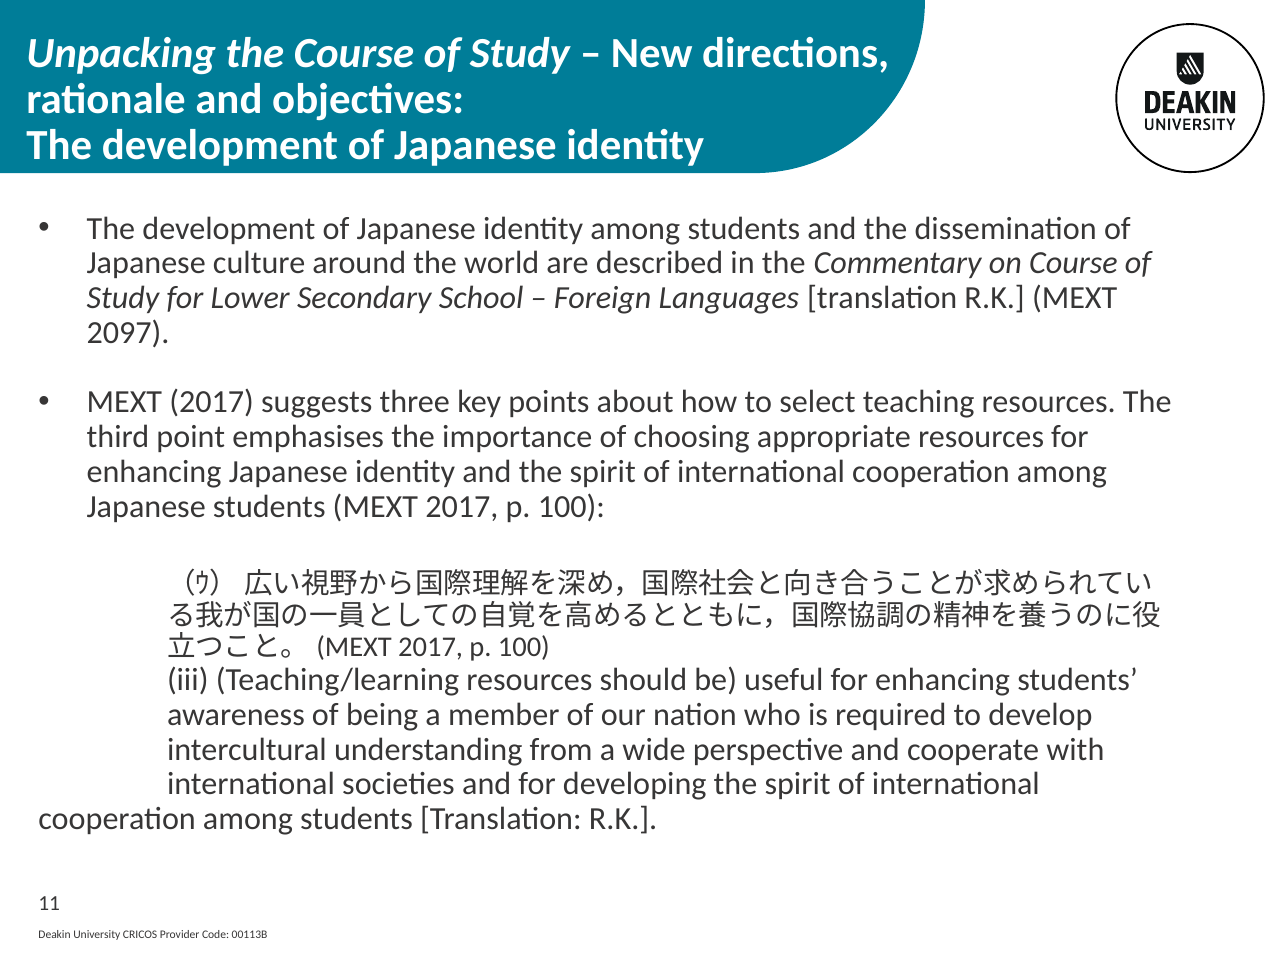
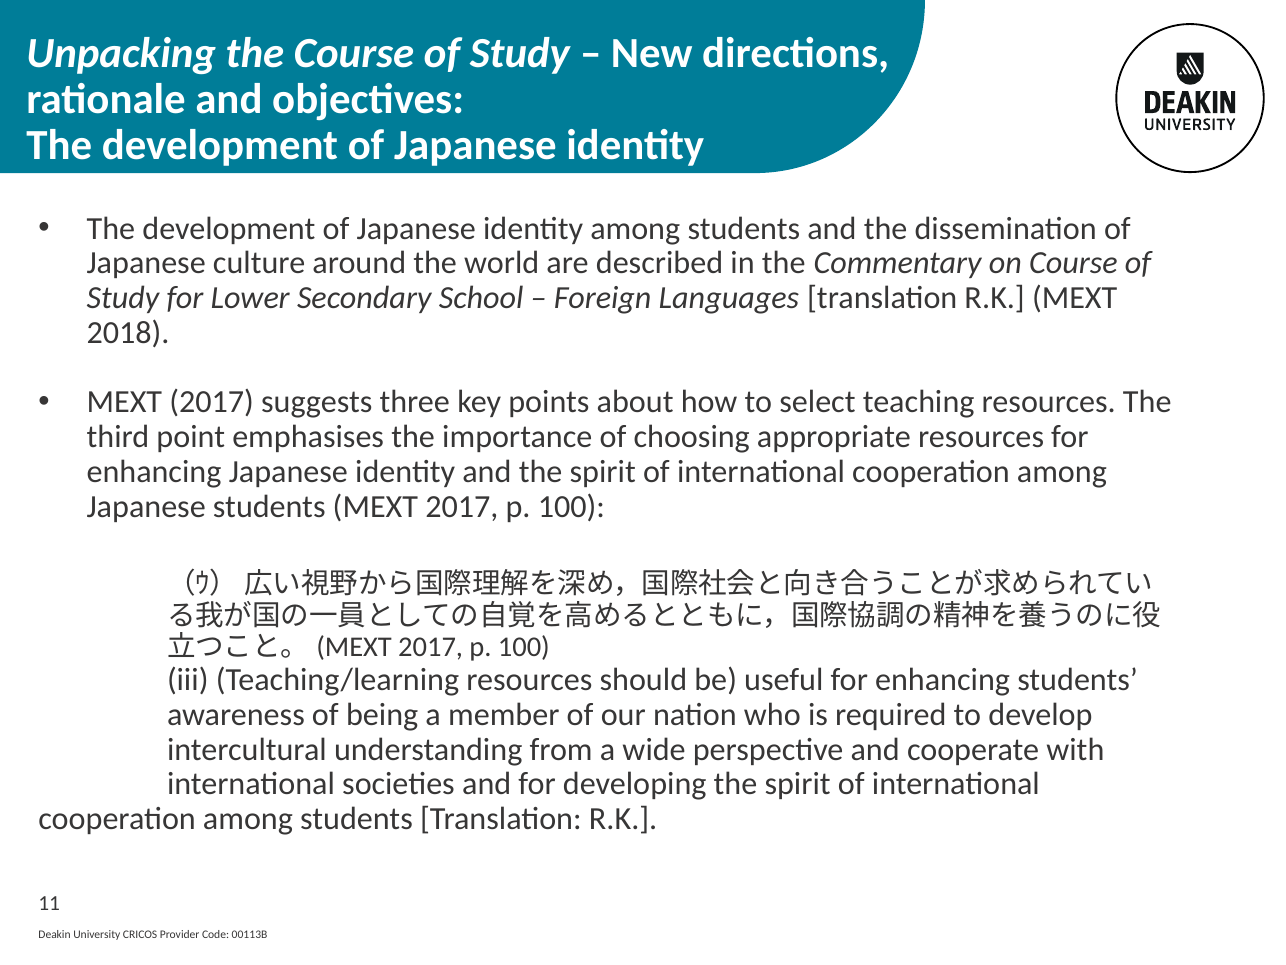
2097: 2097 -> 2018 (128, 333)
